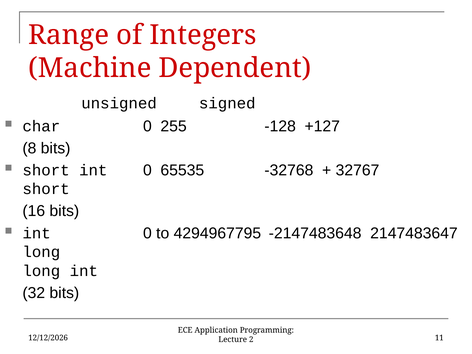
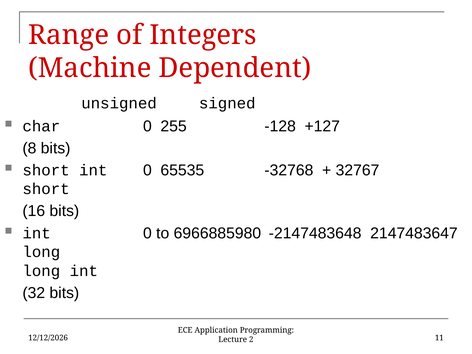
4294967795: 4294967795 -> 6966885980 (217, 233)
